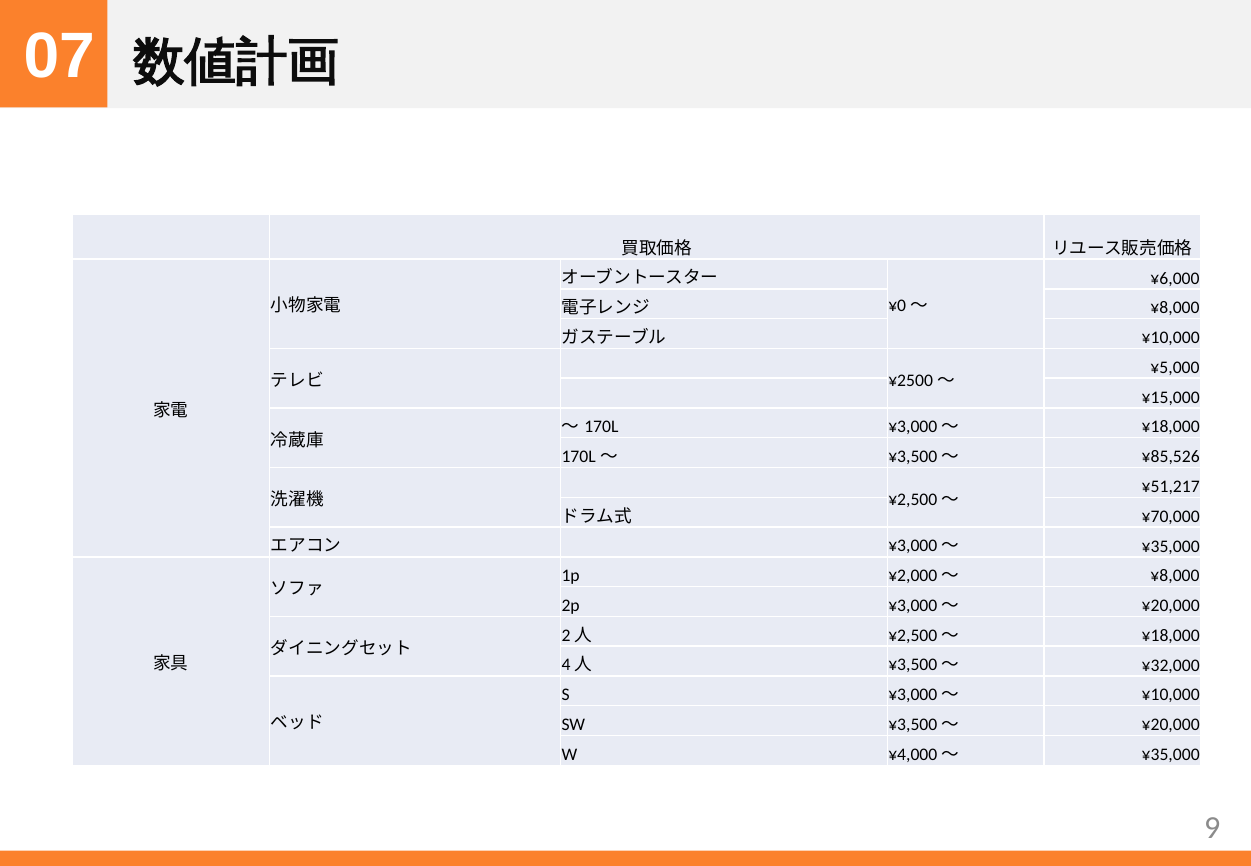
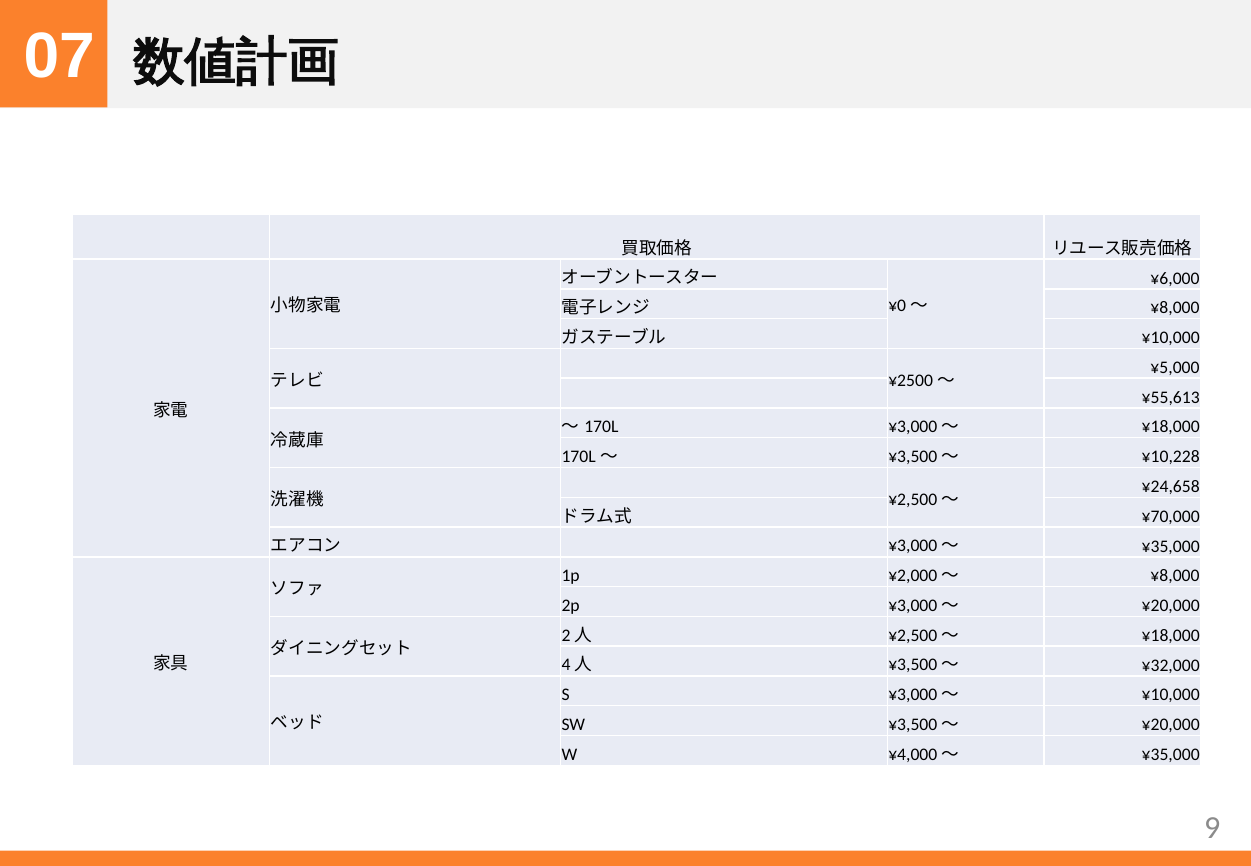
¥15,000: ¥15,000 -> ¥55,613 (1171, 397)
¥85,526: ¥85,526 -> ¥10,228 (1171, 457)
¥51,217: ¥51,217 -> ¥24,658 (1171, 487)
